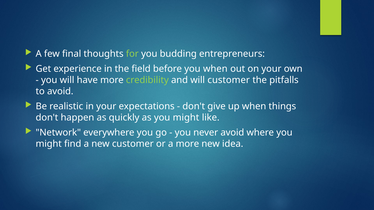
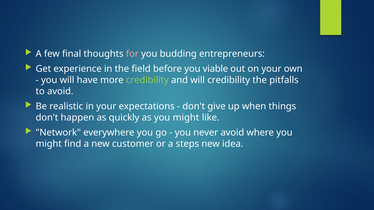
for colour: light green -> pink (132, 54)
you when: when -> viable (215, 69)
will customer: customer -> credibility (229, 80)
a more: more -> steps (187, 144)
